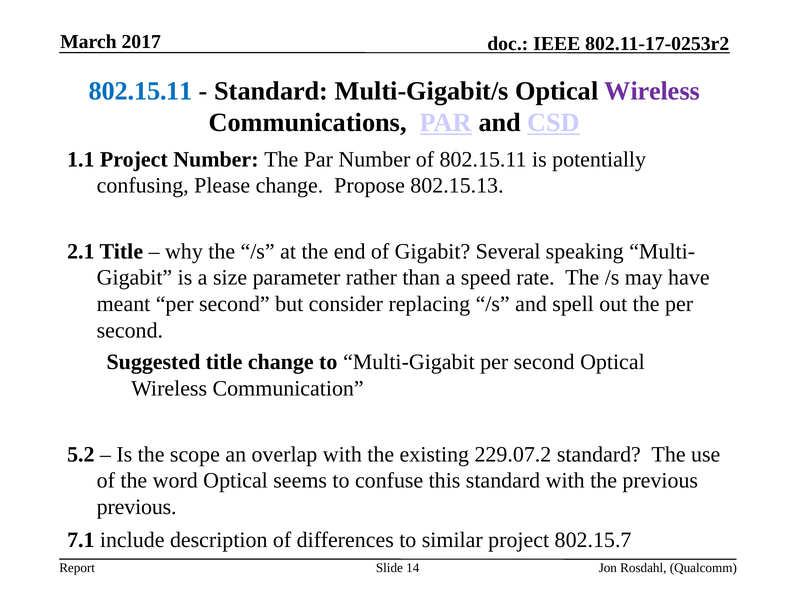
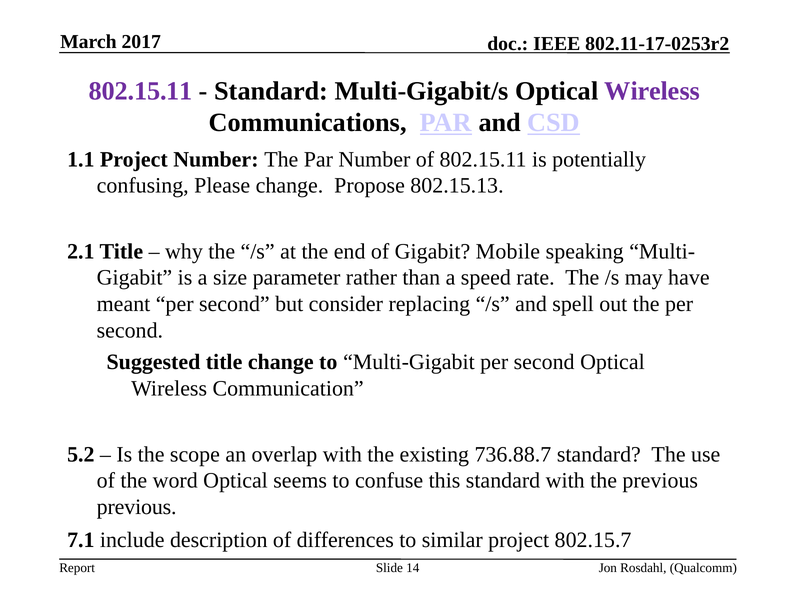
802.15.11 colour: blue -> purple (141, 91)
Several: Several -> Mobile (508, 251)
229.07.2: 229.07.2 -> 736.88.7 (513, 454)
